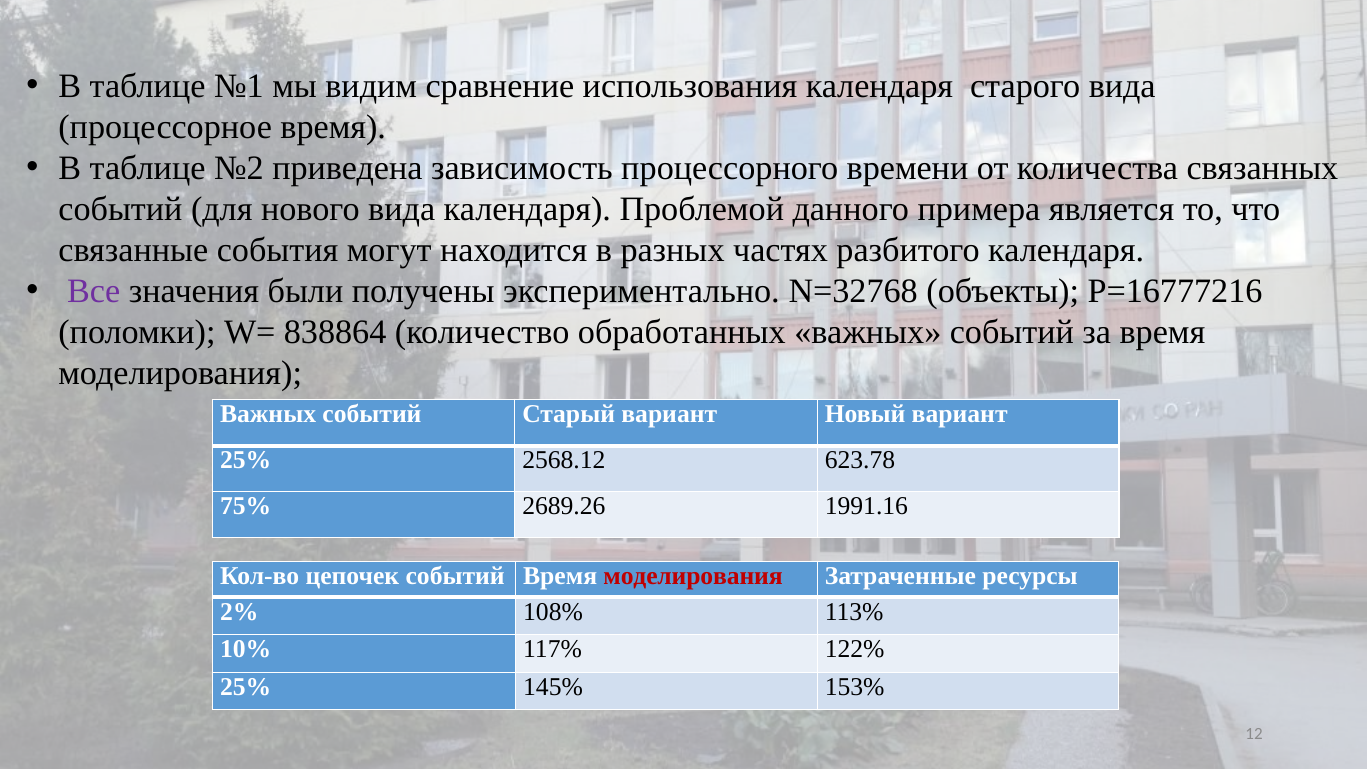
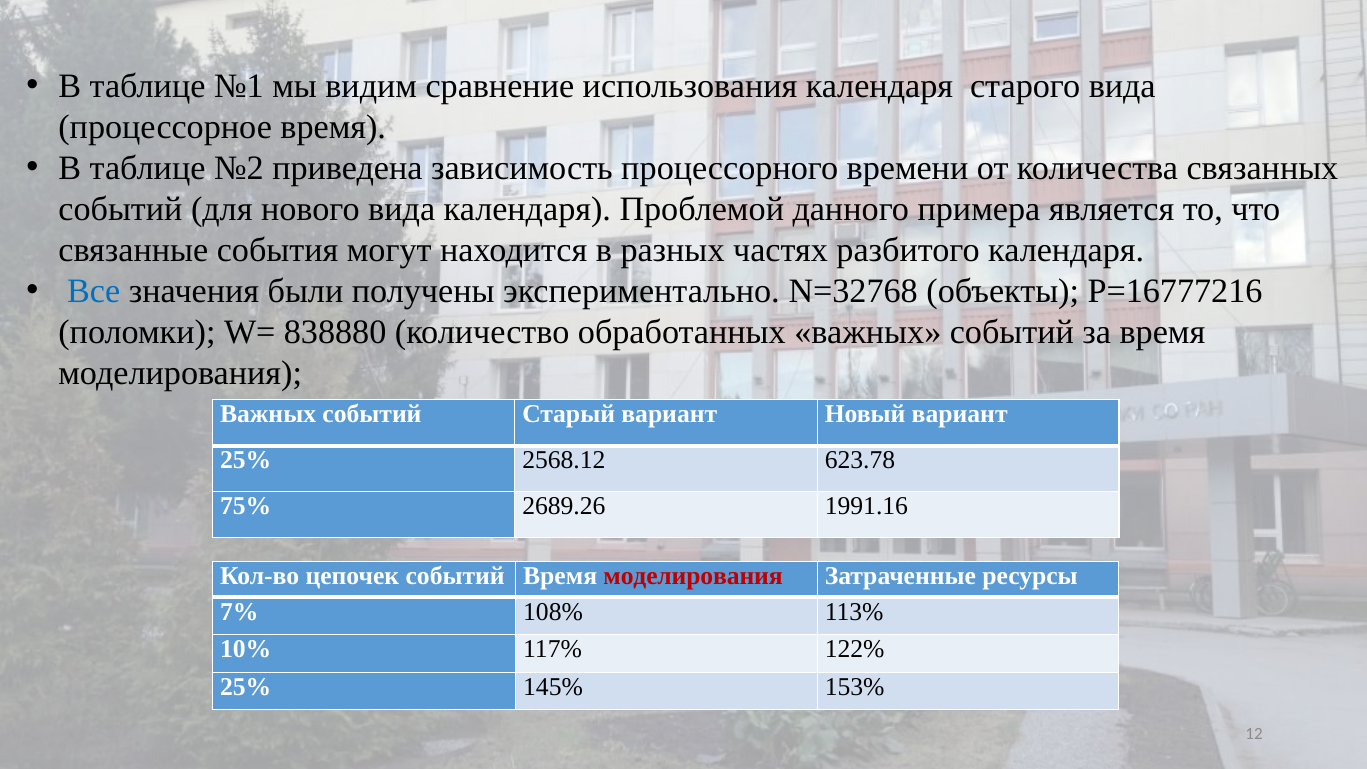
Все colour: purple -> blue (94, 291)
838864: 838864 -> 838880 (335, 332)
2%: 2% -> 7% (239, 612)
